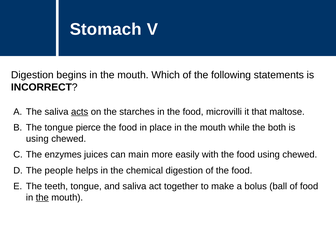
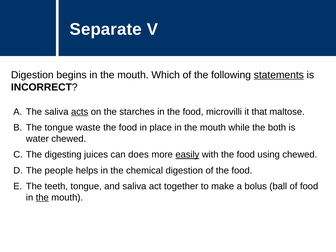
Stomach: Stomach -> Separate (106, 29)
statements underline: none -> present (279, 75)
pierce: pierce -> waste (88, 128)
using: using -> water (37, 139)
enzymes: enzymes -> digesting (63, 155)
main: main -> does (139, 155)
easily underline: none -> present (187, 155)
